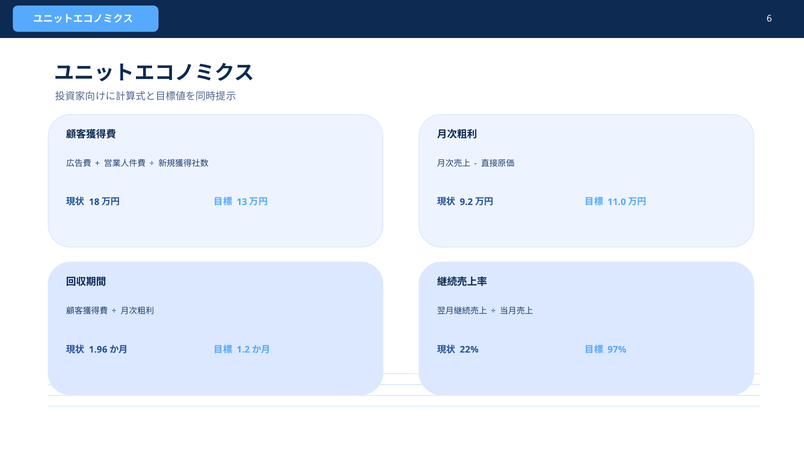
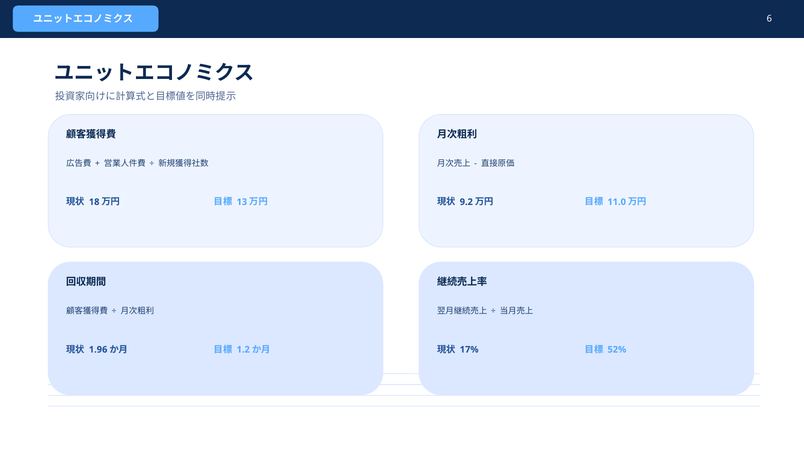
22%: 22% -> 17% (469, 350)
97%: 97% -> 52% (617, 350)
